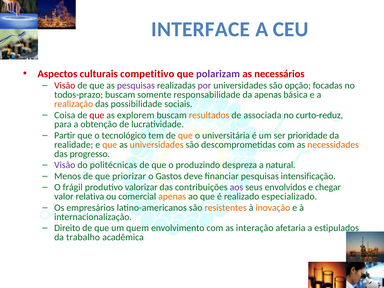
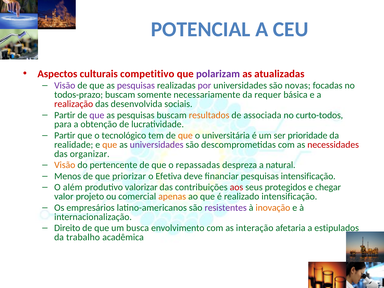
INTERFACE: INTERFACE -> POTENCIAL (201, 29)
necessários: necessários -> atualizadas (279, 74)
Visão colour: red -> purple (65, 85)
opção: opção -> novas (298, 85)
responsabilidade: responsabilidade -> necessariamente (207, 95)
da apenas: apenas -> requer (268, 95)
realização colour: orange -> red (74, 104)
possibilidade: possibilidade -> desenvolvida (136, 104)
Coisa: Coisa -> Partir (65, 115)
que colour: red -> purple (97, 115)
explorem: explorem -> pesquisas (136, 115)
curto-reduz: curto-reduz -> curto-todos (319, 115)
universidades colour: orange -> purple (157, 145)
necessidades colour: orange -> red (333, 145)
progresso: progresso -> organizar (90, 154)
Visão colour: purple -> orange (65, 165)
politécnicas: politécnicas -> pertencente (114, 165)
produzindo: produzindo -> repassadas (198, 165)
Gastos: Gastos -> Efetiva (169, 176)
frágil: frágil -> além (73, 187)
aos colour: purple -> red (236, 187)
envolvidos: envolvidos -> protegidos (285, 187)
relativa: relativa -> projeto (90, 197)
realizado especializado: especializado -> intensificação (289, 197)
resistentes colour: orange -> purple (226, 208)
quem: quem -> busca (138, 228)
